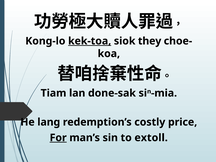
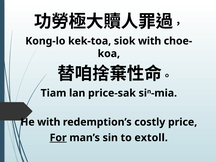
kek-toa underline: present -> none (90, 41)
siok they: they -> with (150, 41)
done-sak: done-sak -> price-sak (112, 93)
He lang: lang -> with (49, 122)
